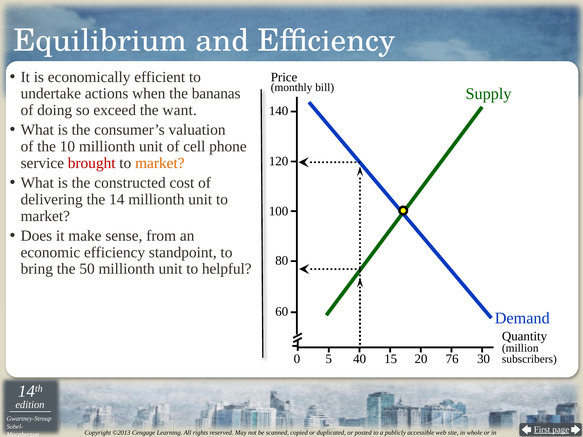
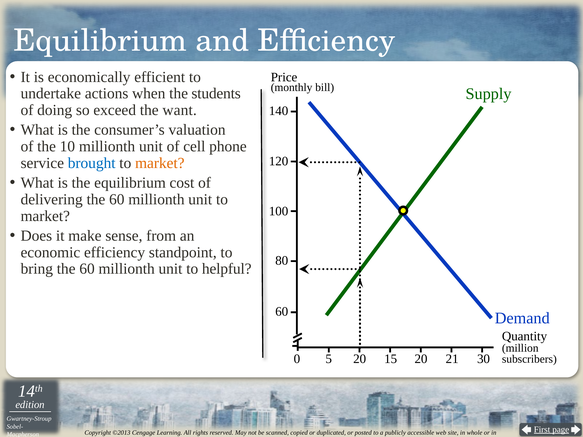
bananas: bananas -> students (216, 94)
brought colour: red -> blue (92, 163)
the constructed: constructed -> equilibrium (130, 183)
delivering the 14: 14 -> 60 (117, 199)
bring the 50: 50 -> 60 (87, 269)
0 40: 40 -> 20 (360, 359)
76: 76 -> 21 (452, 359)
